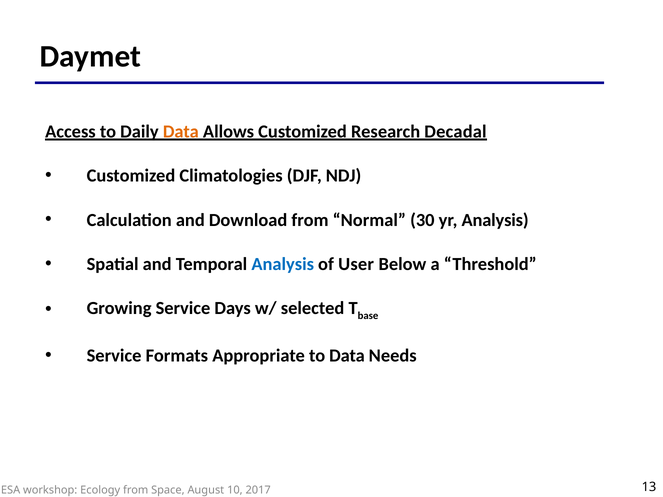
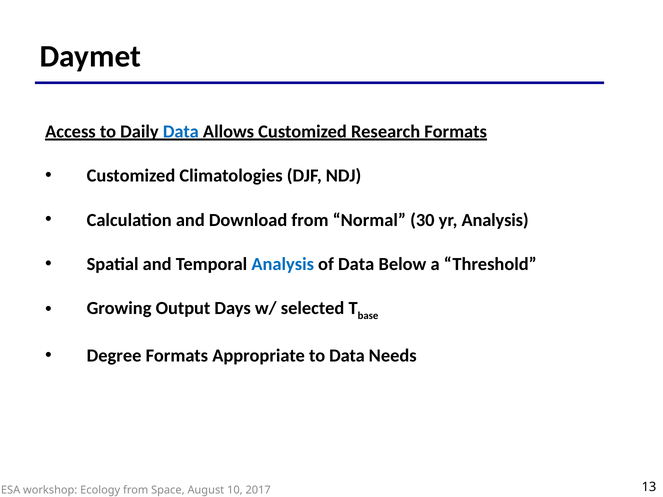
Data colour: orange -> blue (181, 132)
Research Decadal: Decadal -> Formats (456, 132)
of User: User -> Data (356, 264)
Growing Service: Service -> Output (183, 308)
Service: Service -> Degree (114, 356)
